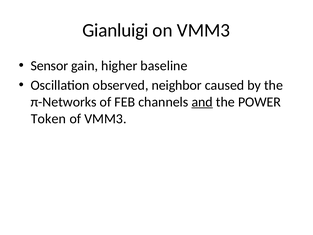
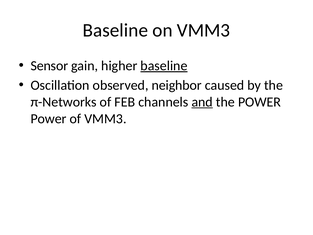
Gianluigi: Gianluigi -> Baseline (115, 30)
baseline underline: none -> present (164, 66)
Token: Token -> Power (48, 119)
